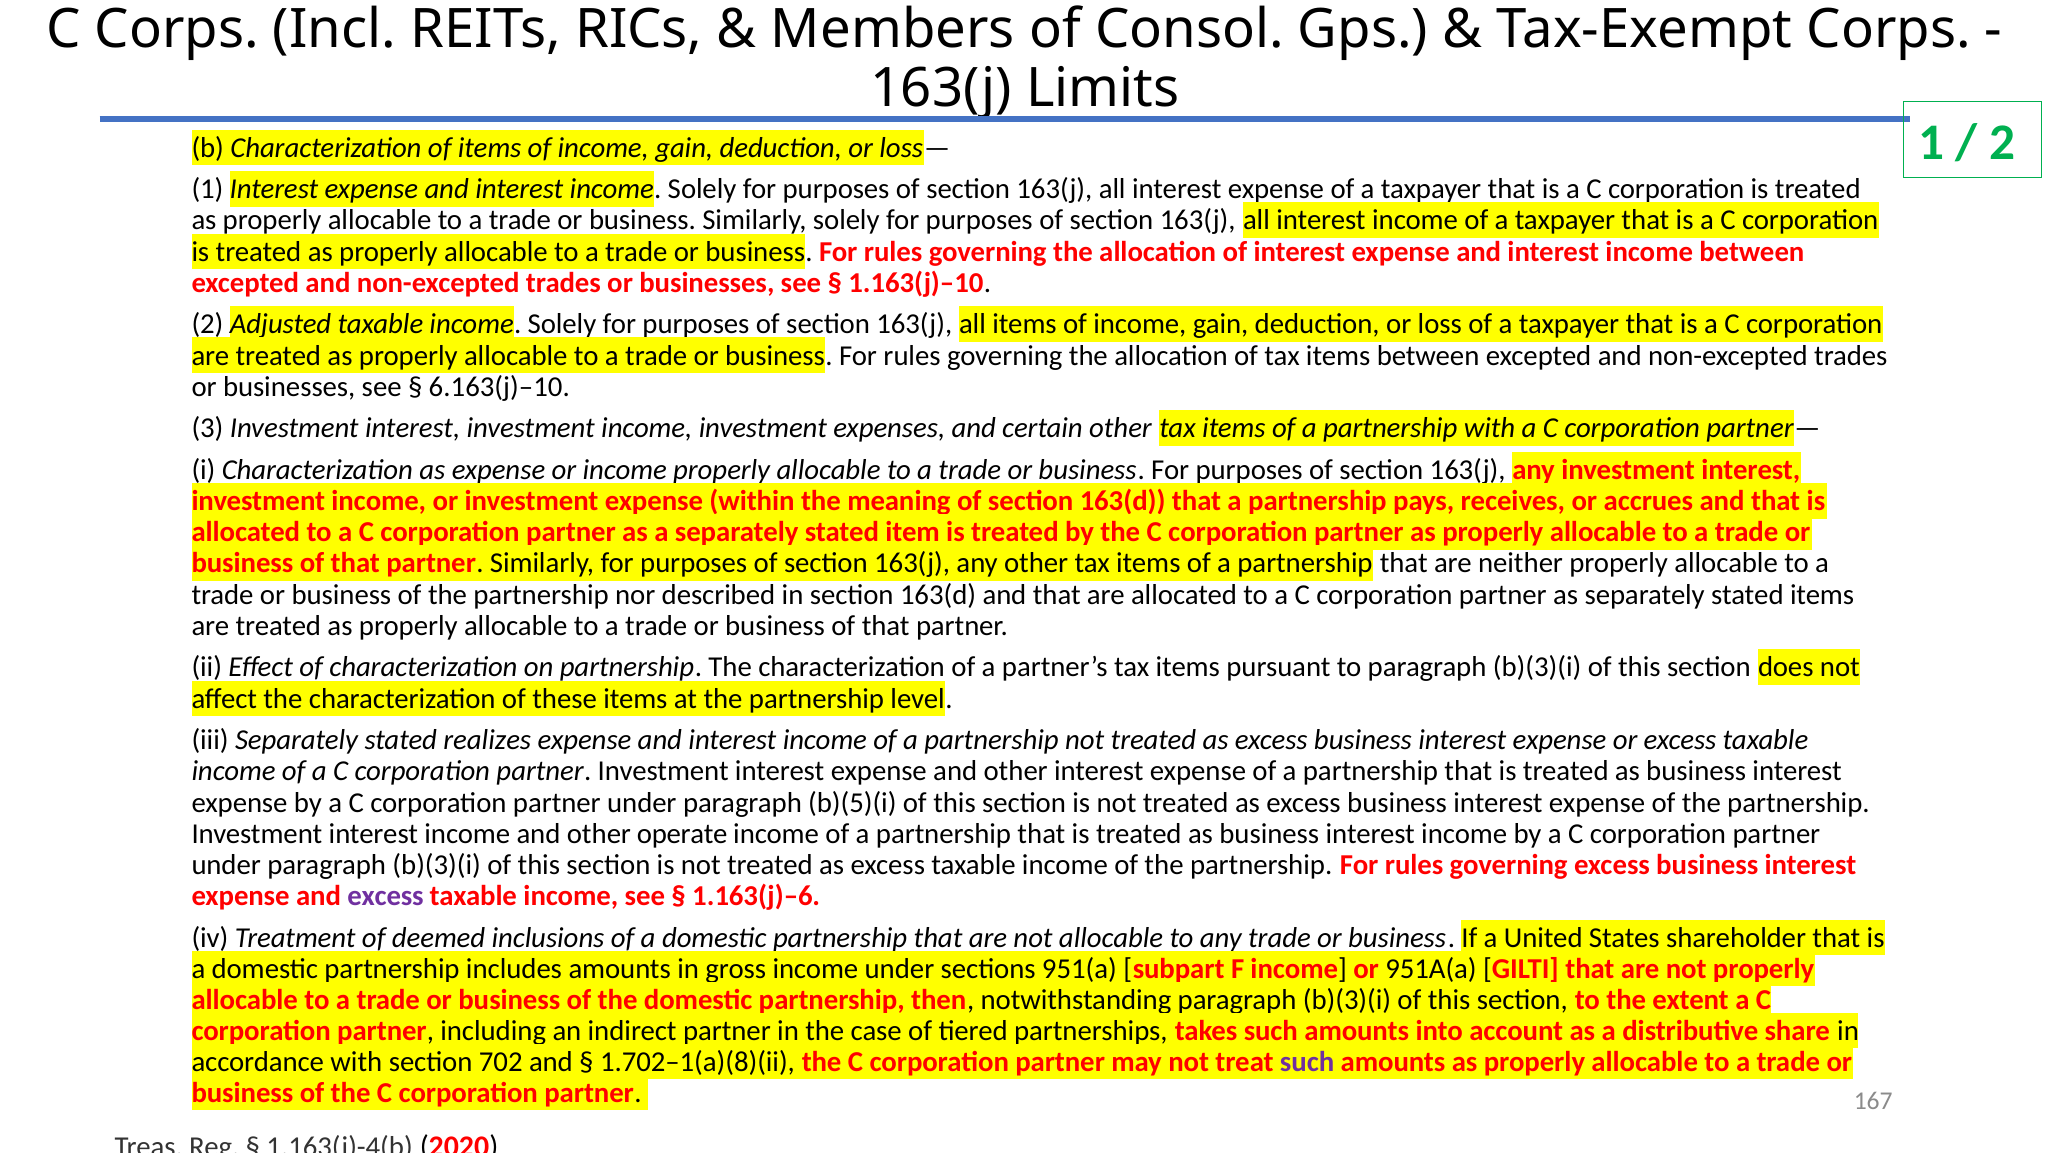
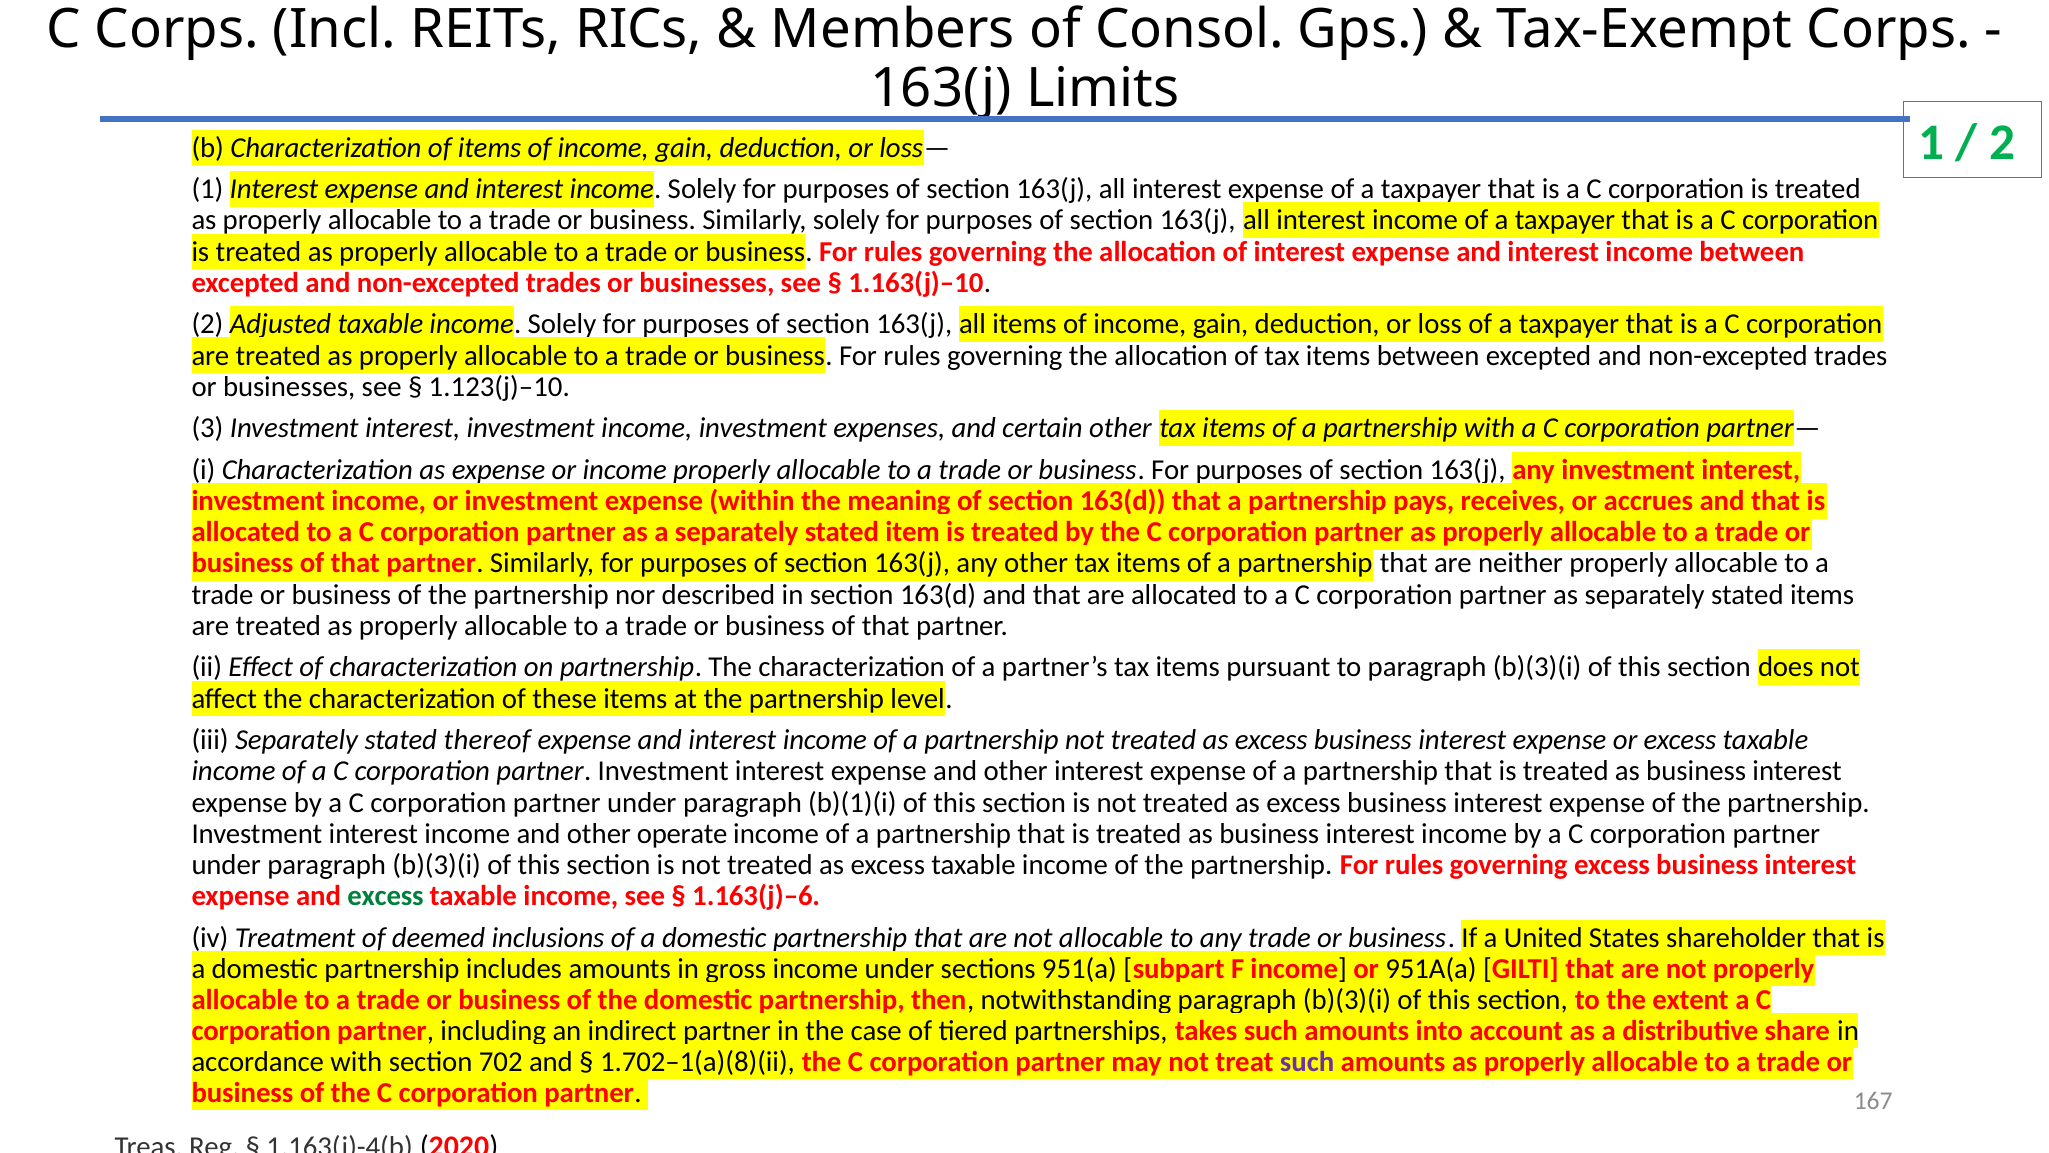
6.163(j)–10: 6.163(j)–10 -> 1.123(j)–10 (499, 386)
realizes: realizes -> thereof (487, 740)
b)(5)(i: b)(5)(i -> b)(1)(i (852, 802)
excess colour: purple -> green (385, 896)
